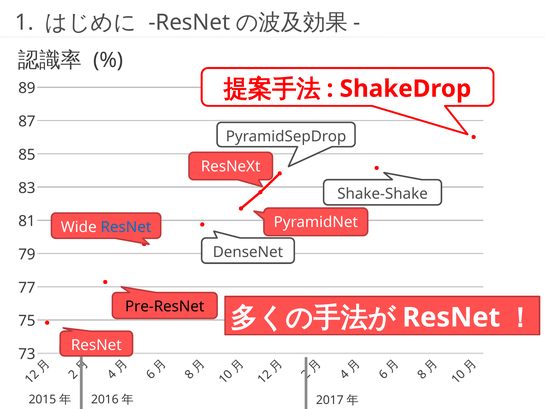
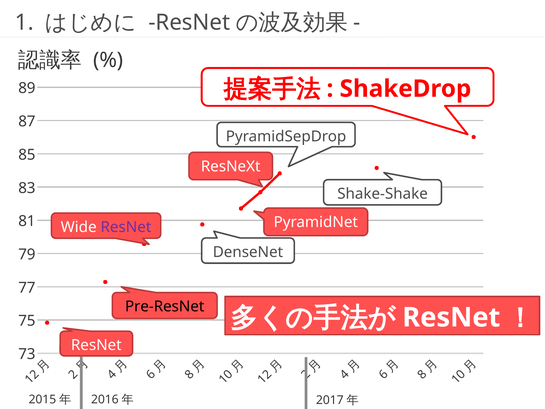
ResNet colour: blue -> purple (126, 227)
